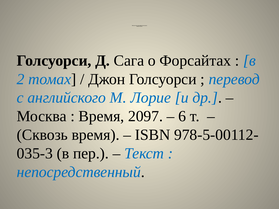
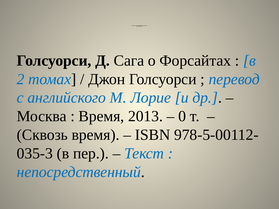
2097: 2097 -> 2013 (146, 116)
6: 6 -> 0 (182, 116)
